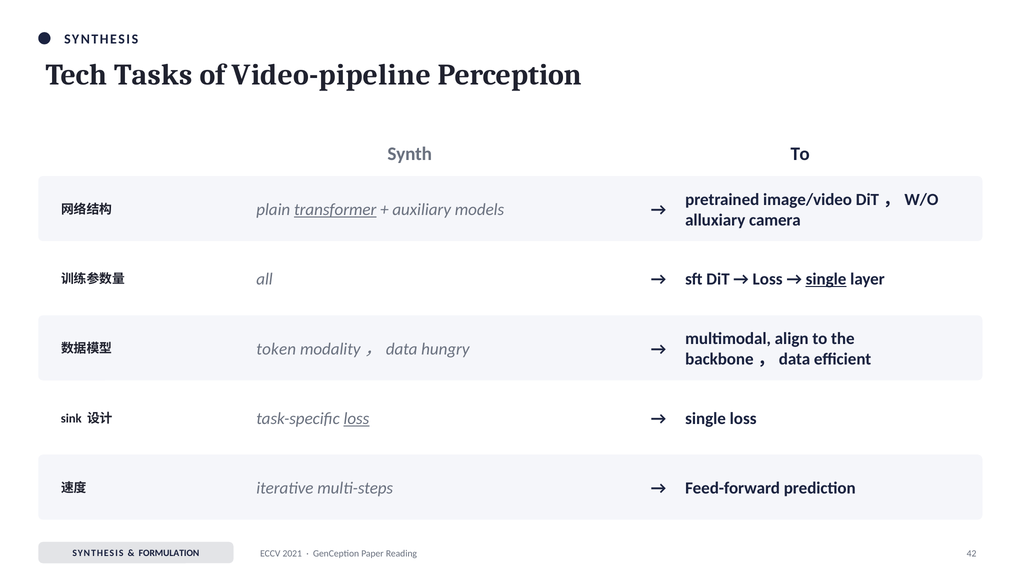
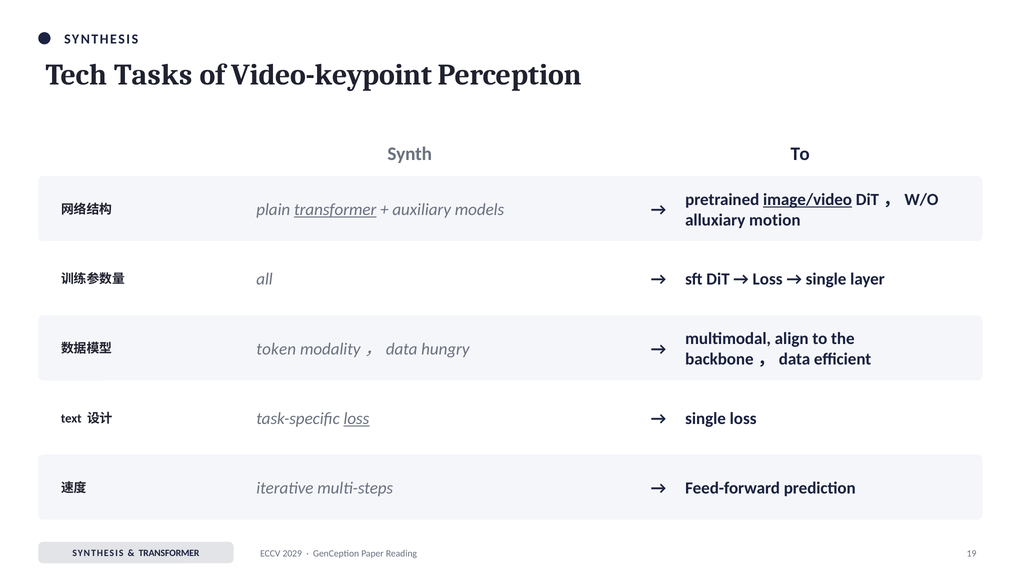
Video-pipeline: Video-pipeline -> Video-keypoint (332, 75)
image/video underline: none -> present (808, 200)
camera: camera -> motion (775, 220)
single underline: present -> none (826, 280)
sink: sink -> text (71, 419)
FORMULATION: FORMULATION -> TRANSFORMER (169, 554)
2021: 2021 -> 2029 (292, 554)
42: 42 -> 19 (972, 554)
